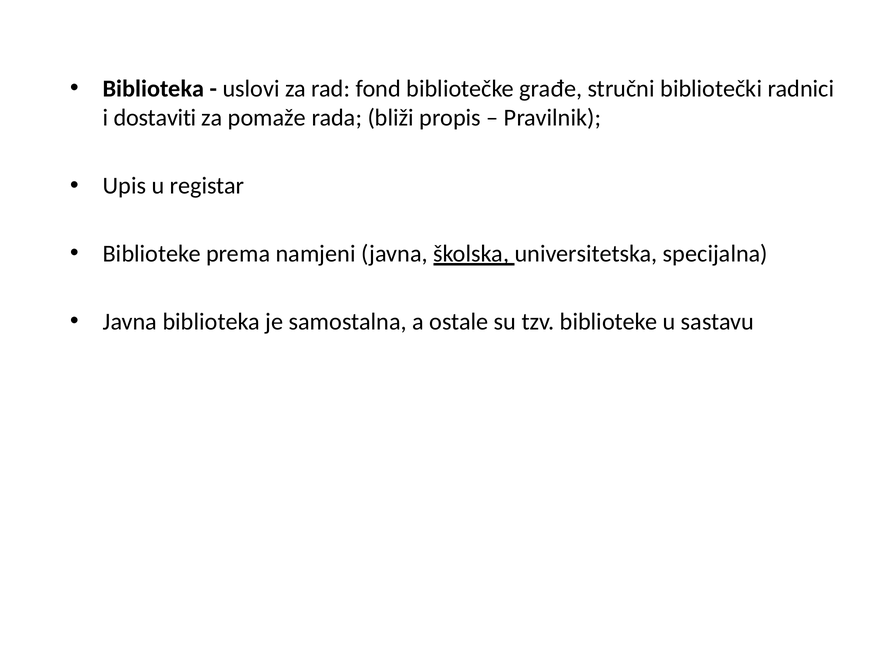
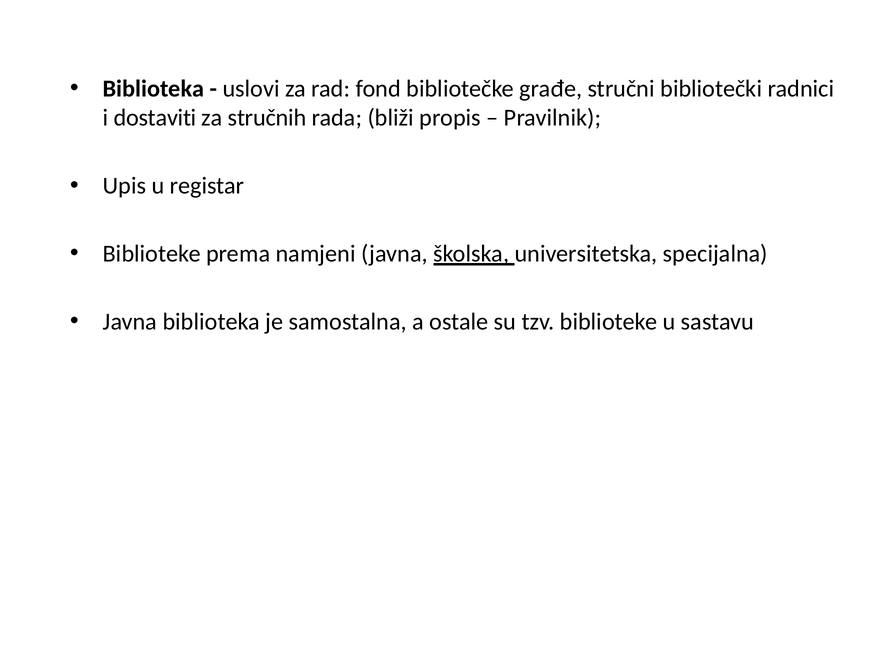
pomaže: pomaže -> stručnih (267, 118)
